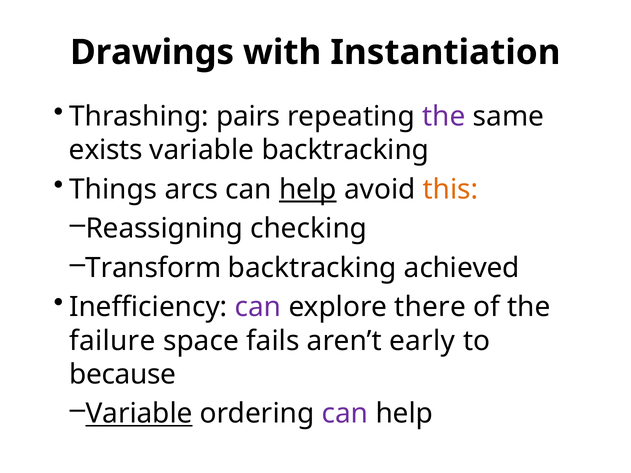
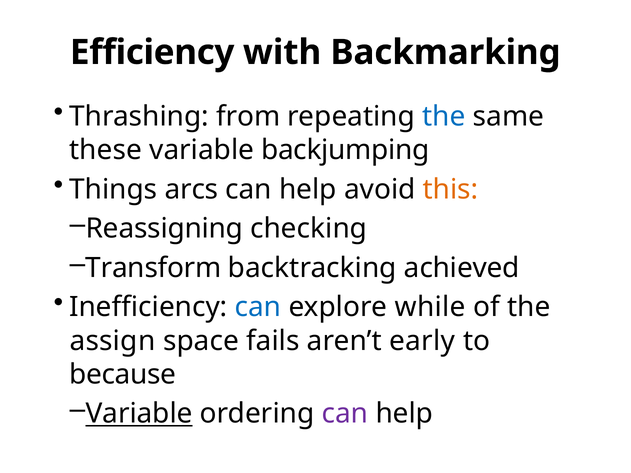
Drawings: Drawings -> Efficiency (152, 52)
Instantiation: Instantiation -> Backmarking (445, 52)
pairs: pairs -> from (248, 117)
the colour: purple -> blue (444, 117)
exists: exists -> these (106, 150)
variable backtracking: backtracking -> backjumping (345, 150)
help underline: present -> none (308, 190)
can colour: purple -> blue (258, 307)
there: there -> while (430, 307)
failure: failure -> assign (112, 341)
